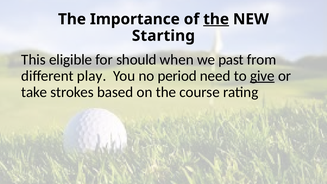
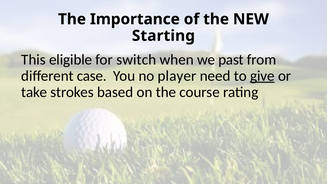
the underline: present -> none (216, 19)
should: should -> switch (136, 60)
play: play -> case (92, 76)
period: period -> player (177, 76)
